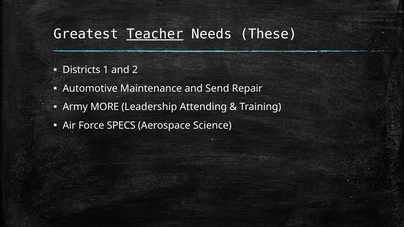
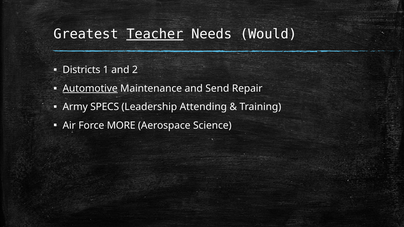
These: These -> Would (268, 34)
Automotive underline: none -> present (90, 89)
MORE: MORE -> SPECS (105, 107)
SPECS: SPECS -> MORE (121, 126)
